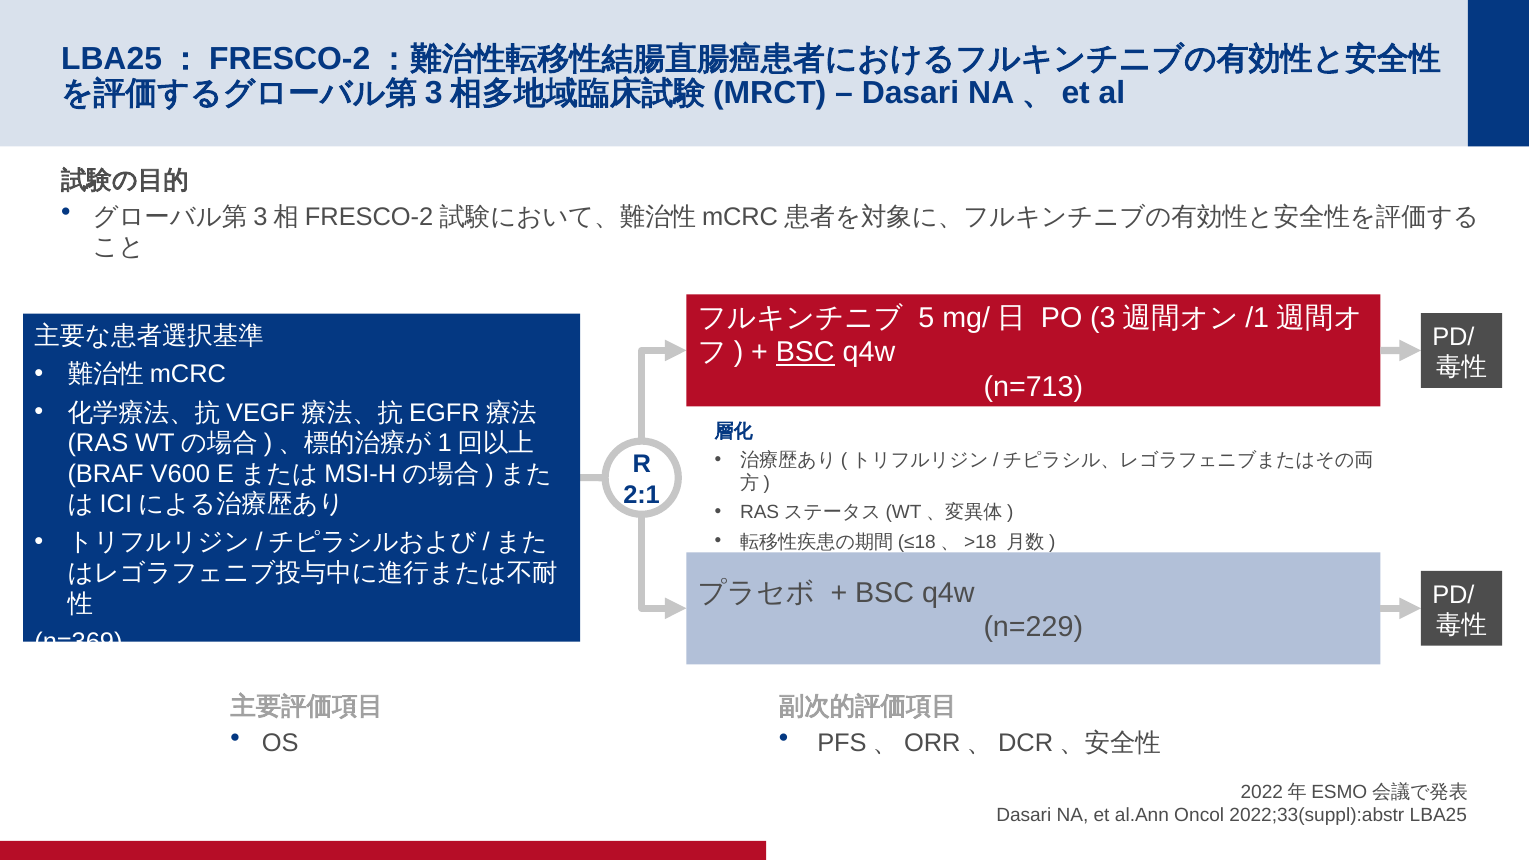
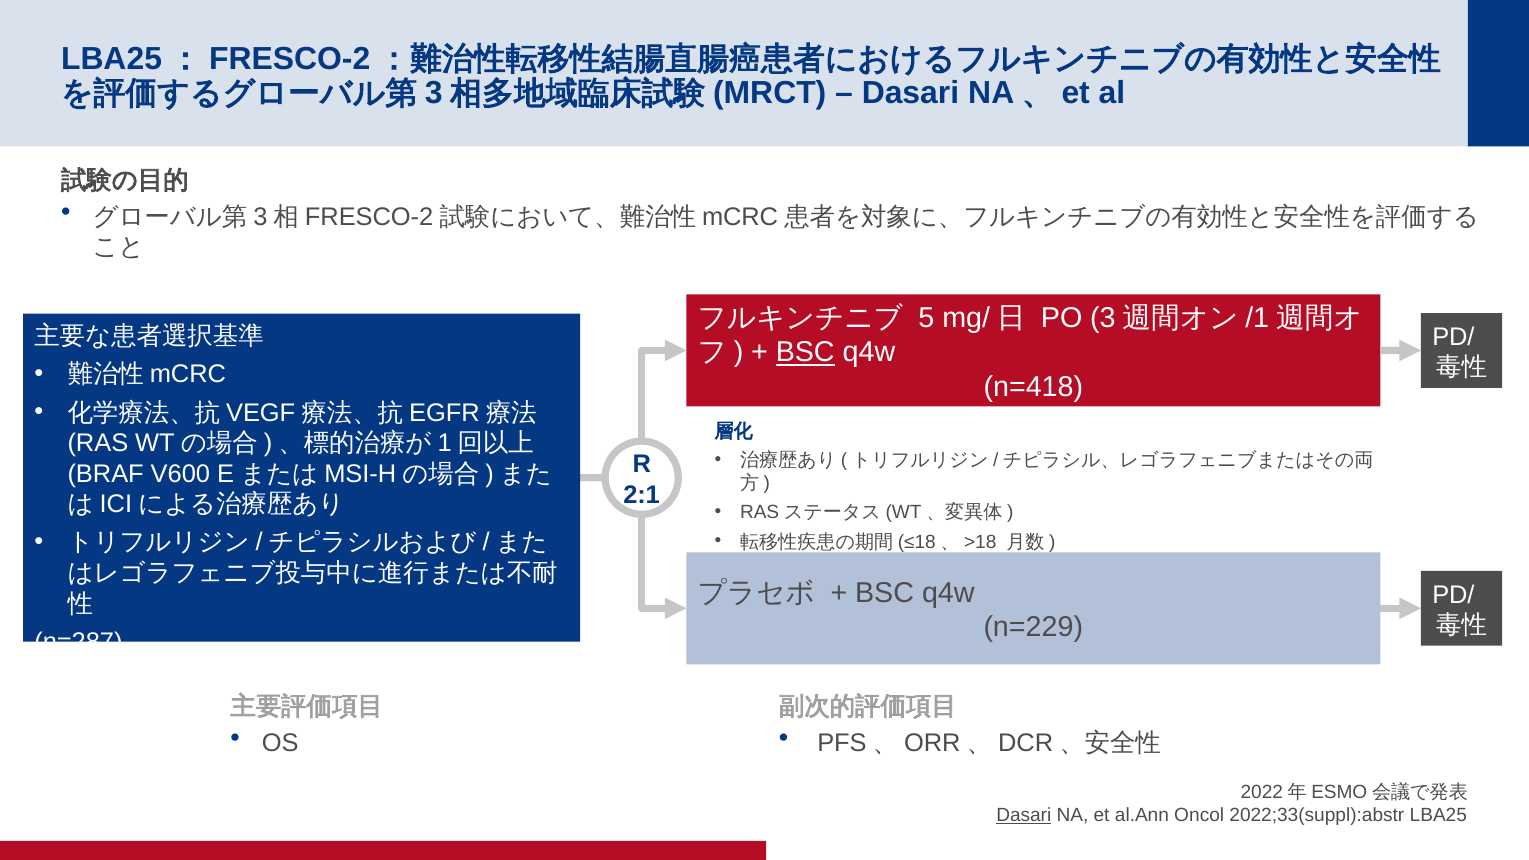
n=713: n=713 -> n=418 (1033, 387)
n=369: n=369 -> n=287 (78, 642)
Dasari underline: none -> present (1024, 815)
